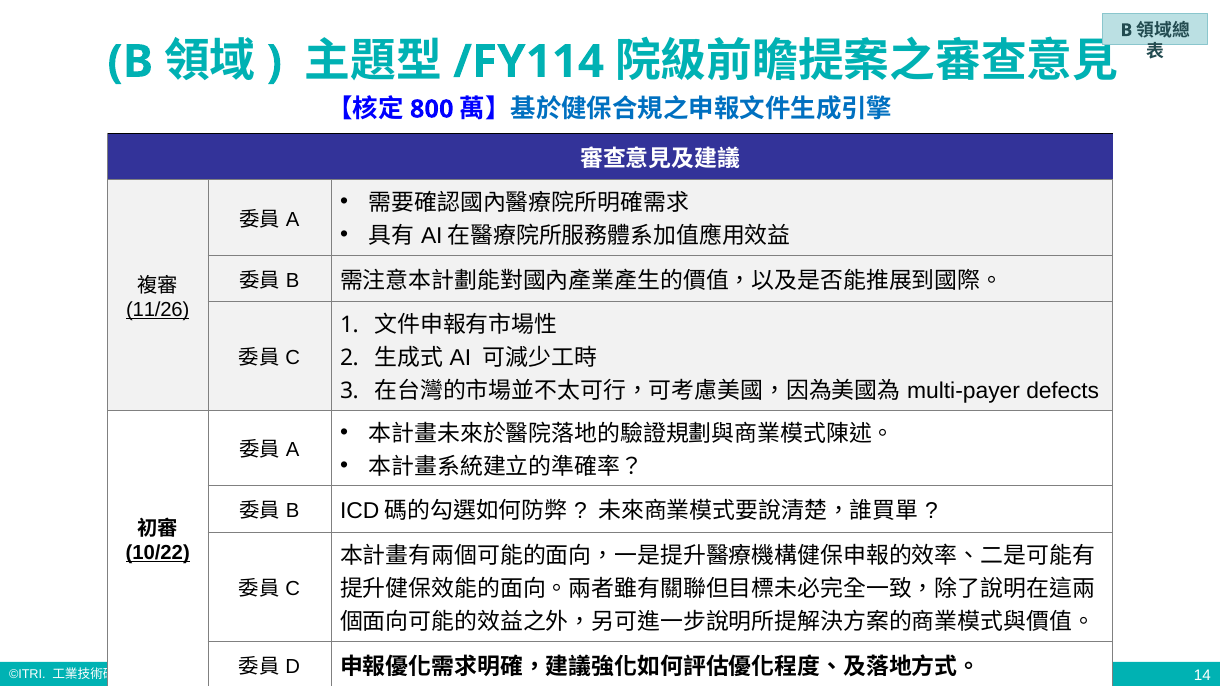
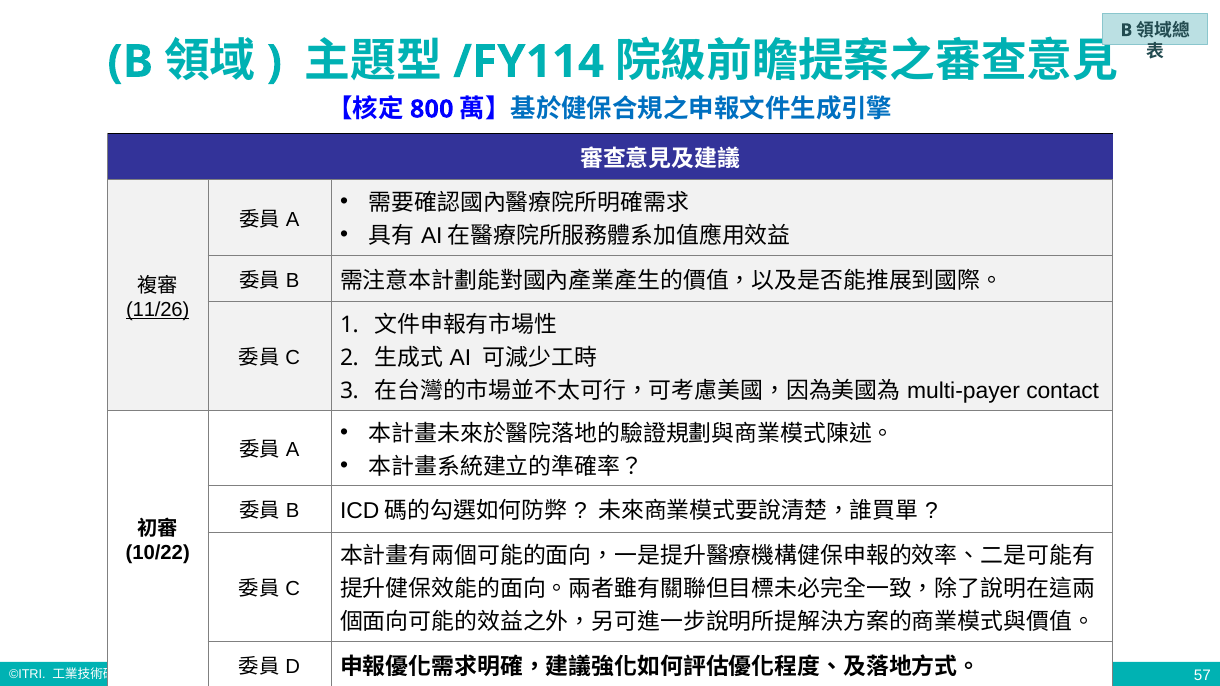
defects: defects -> contact (1063, 392)
10/22 underline: present -> none (158, 553)
14: 14 -> 57 (1202, 675)
